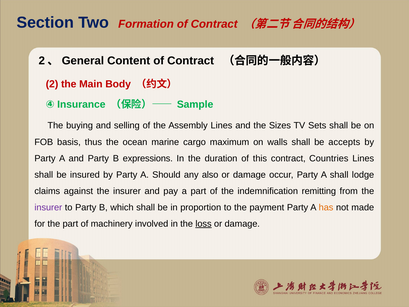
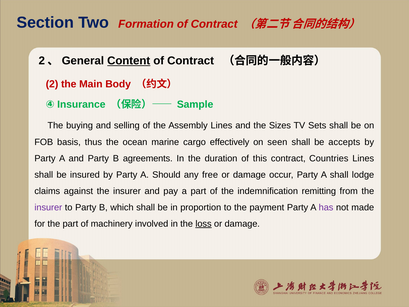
Content underline: none -> present (129, 61)
maximum: maximum -> effectively (230, 142)
walls: walls -> seen (277, 142)
expressions: expressions -> agreements (148, 158)
also: also -> free (210, 175)
has colour: orange -> purple (326, 207)
